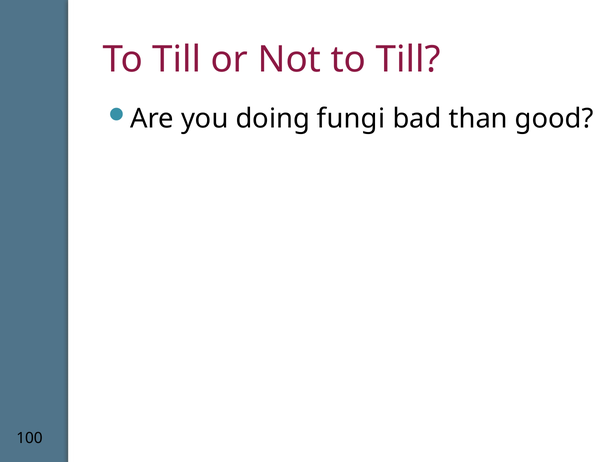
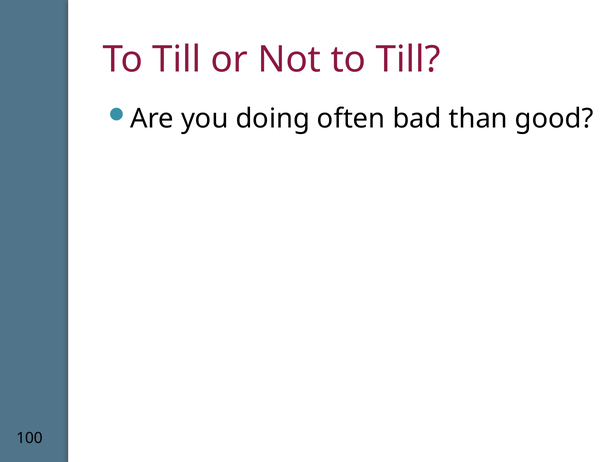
fungi: fungi -> often (351, 119)
